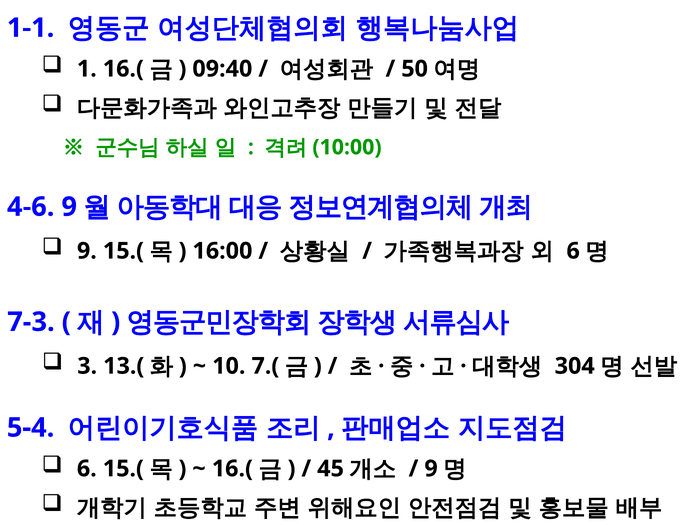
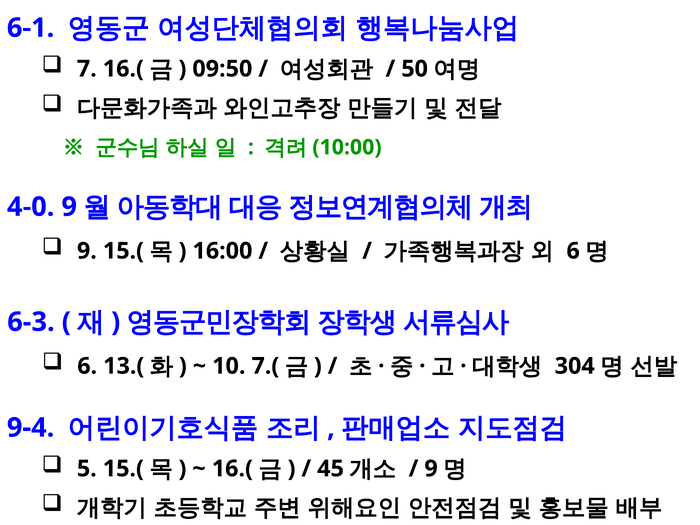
1-1: 1-1 -> 6-1 (31, 28)
1: 1 -> 7 (87, 69)
09:40: 09:40 -> 09:50 (222, 69)
4-6: 4-6 -> 4-0 (31, 207)
7-3: 7-3 -> 6-3 (31, 322)
3: 3 -> 6 (87, 366)
5-4: 5-4 -> 9-4 (31, 428)
6: 6 -> 5 (87, 469)
